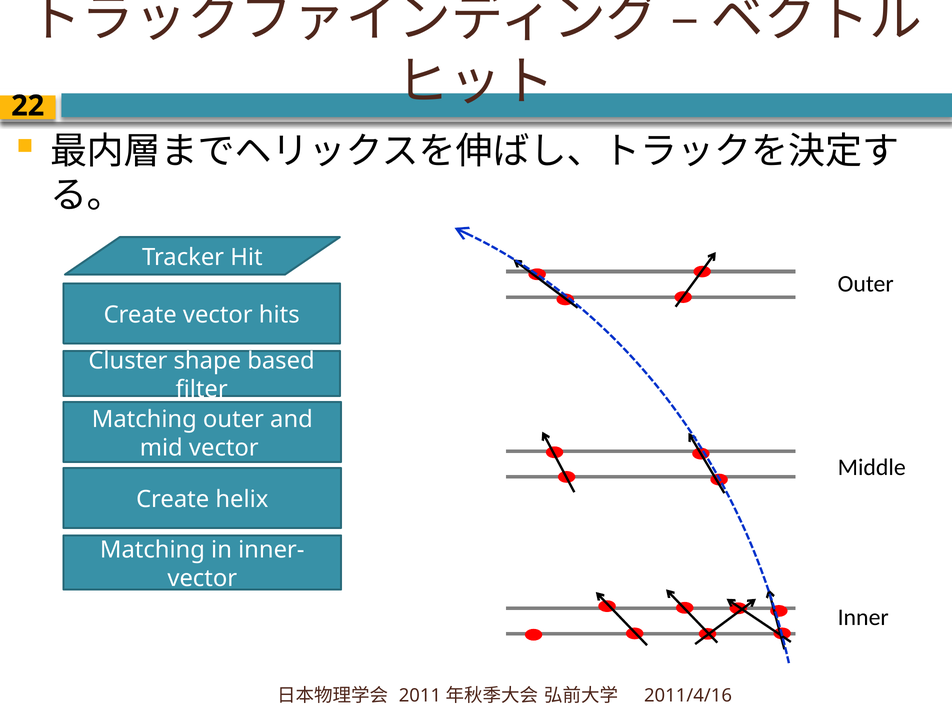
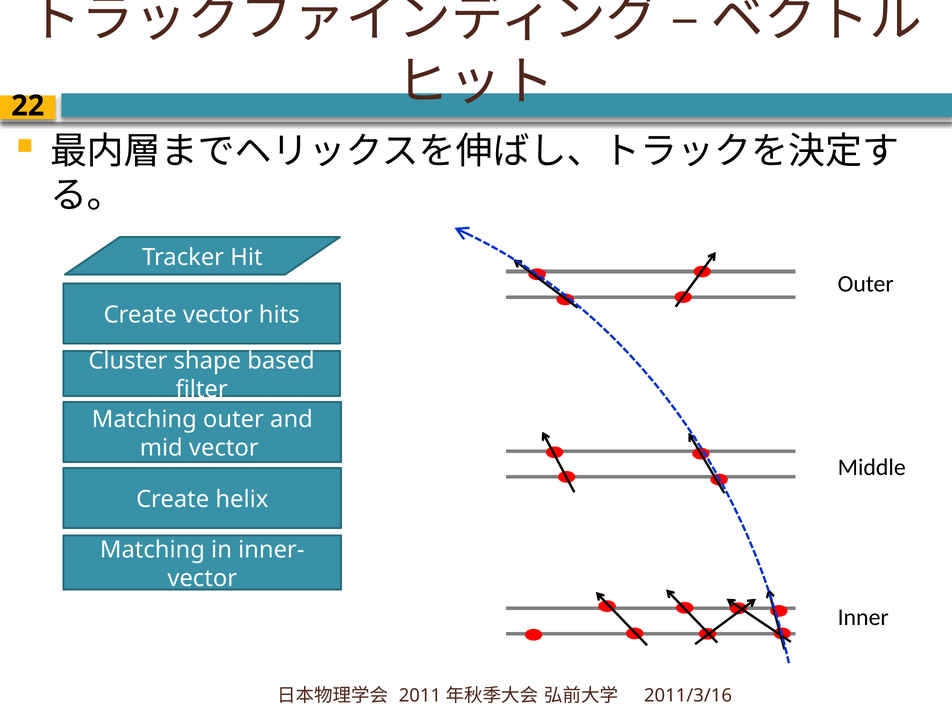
2011/4/16: 2011/4/16 -> 2011/3/16 (688, 696)
